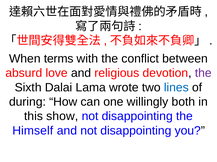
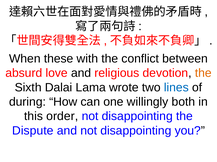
terms: terms -> these (59, 59)
the colour: purple -> orange (203, 73)
show: show -> order (62, 117)
Himself: Himself -> Dispute (33, 131)
